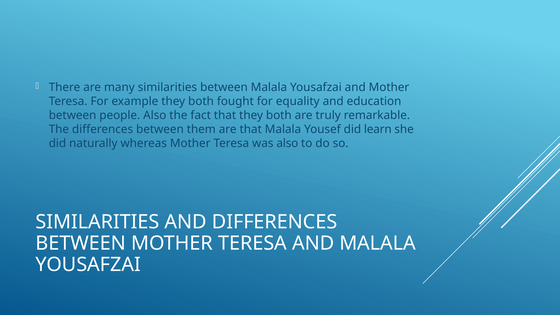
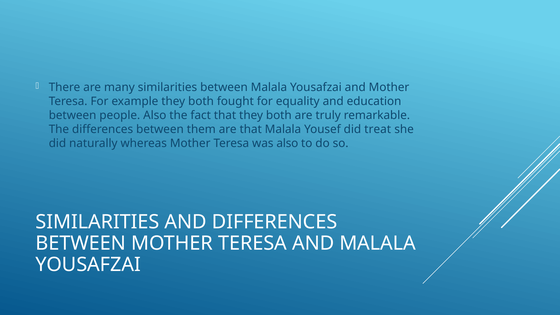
learn: learn -> treat (378, 129)
